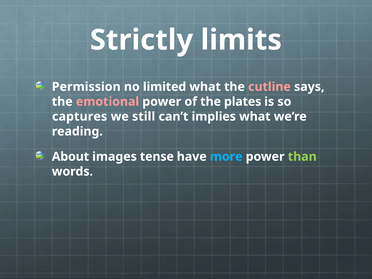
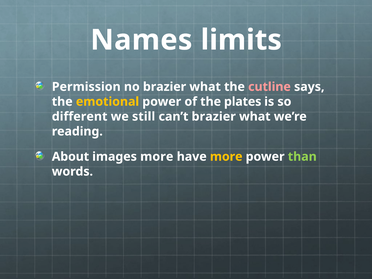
Strictly: Strictly -> Names (141, 40)
no limited: limited -> brazier (165, 87)
emotional colour: pink -> yellow (108, 102)
captures: captures -> different (80, 117)
can’t implies: implies -> brazier (214, 117)
images tense: tense -> more (157, 157)
more colour: light blue -> yellow (226, 157)
